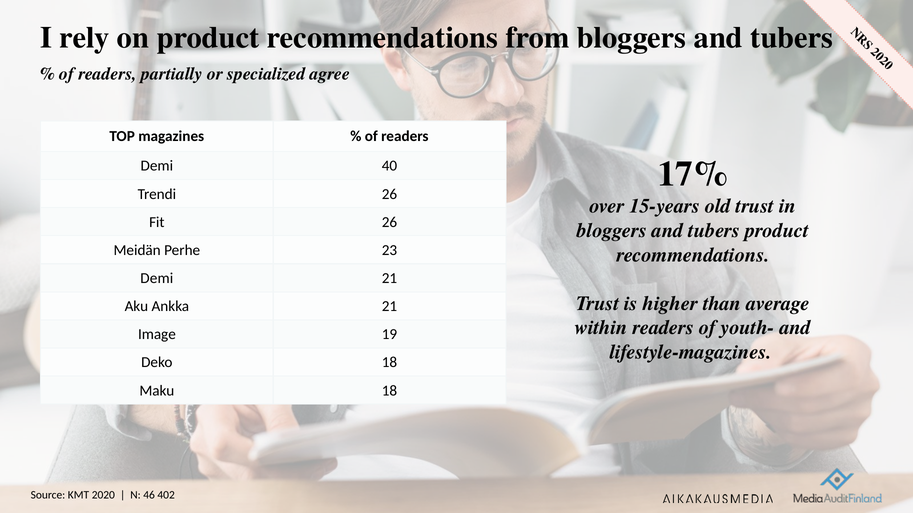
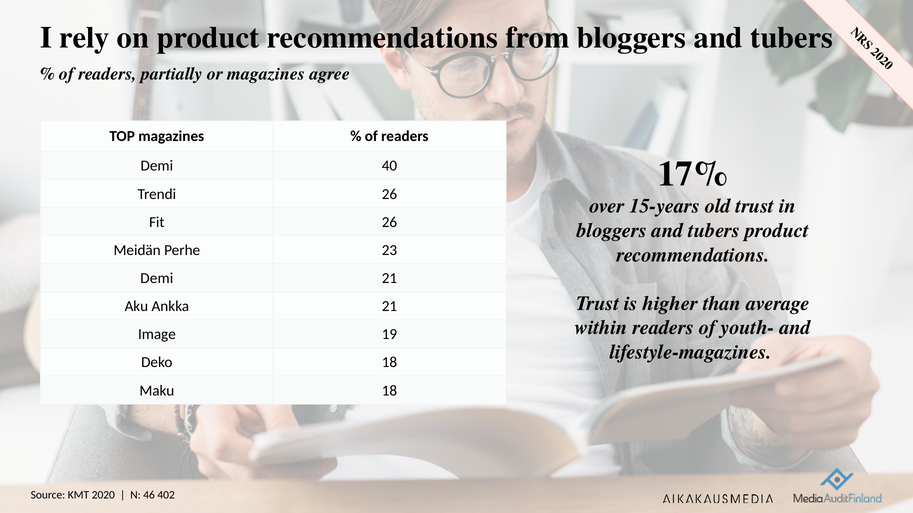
or specialized: specialized -> magazines (266, 74)
